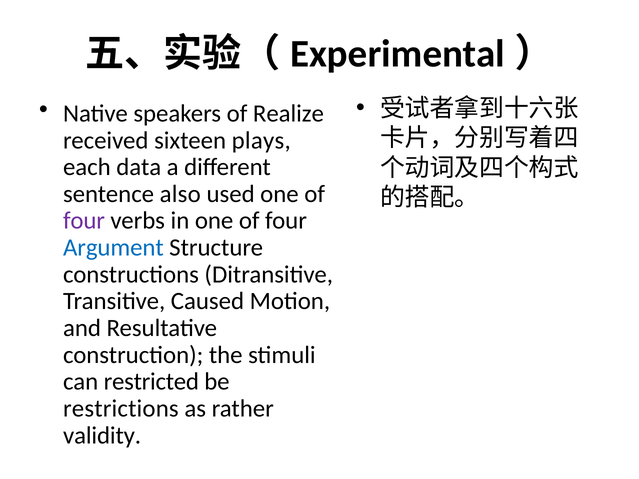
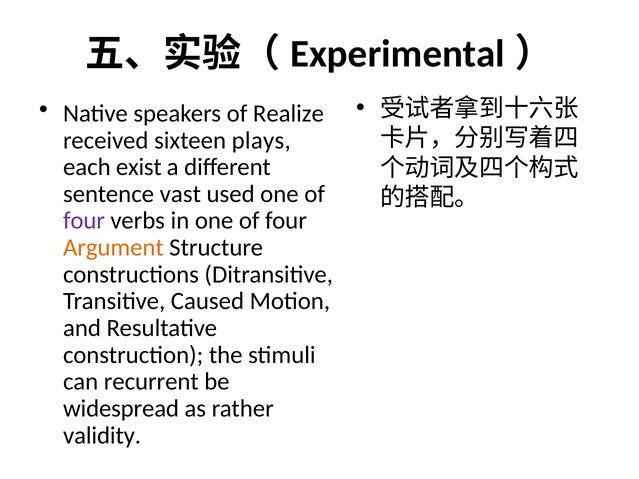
data: data -> exist (139, 167)
also: also -> vast (180, 194)
Argument colour: blue -> orange (113, 248)
restricted: restricted -> recurrent (151, 382)
restrictions: restrictions -> widespread (121, 409)
